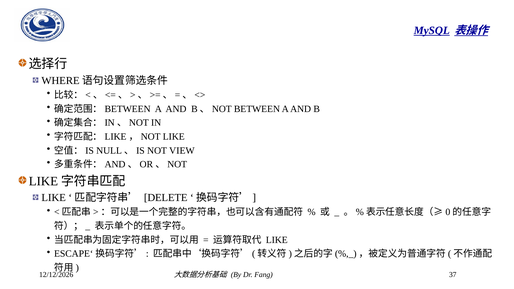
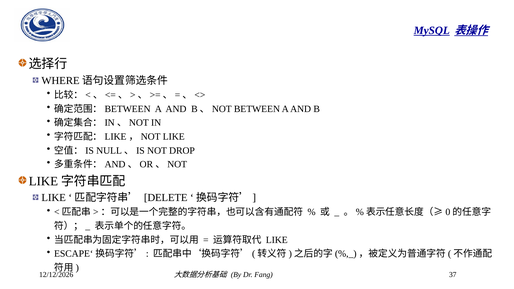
VIEW: VIEW -> DROP (182, 151)
